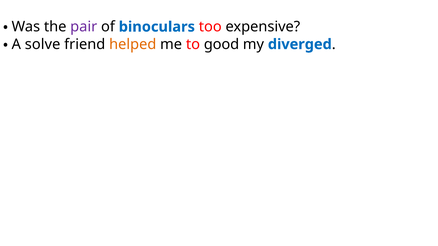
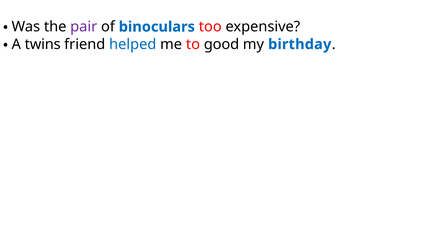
solve: solve -> twins (43, 44)
helped colour: orange -> blue (133, 44)
diverged: diverged -> birthday (300, 44)
